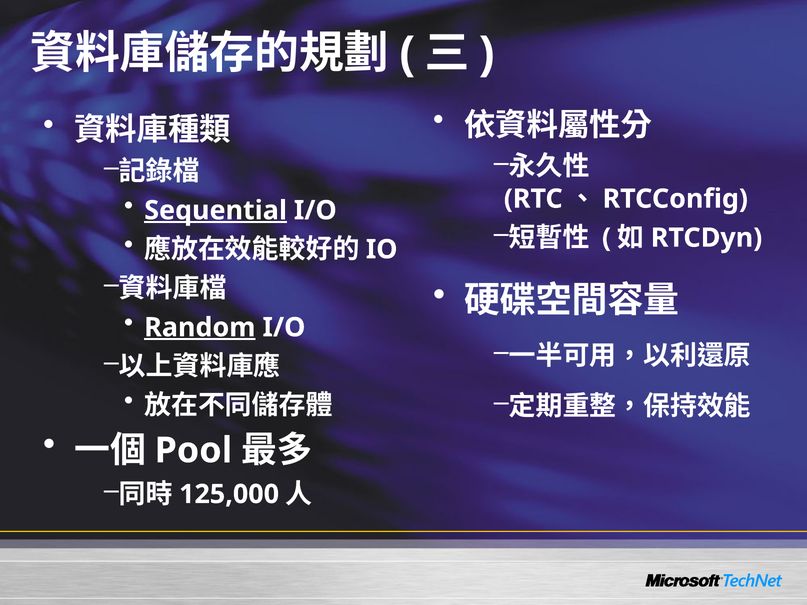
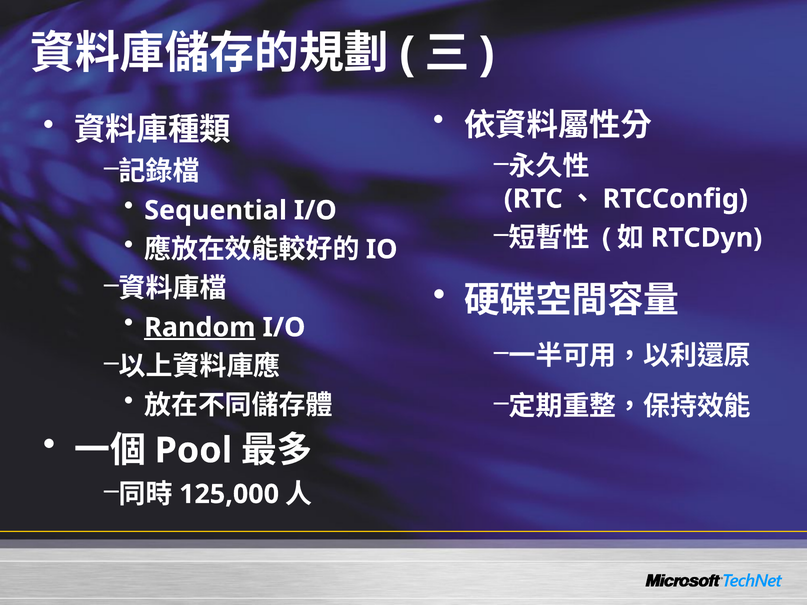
Sequential underline: present -> none (216, 211)
